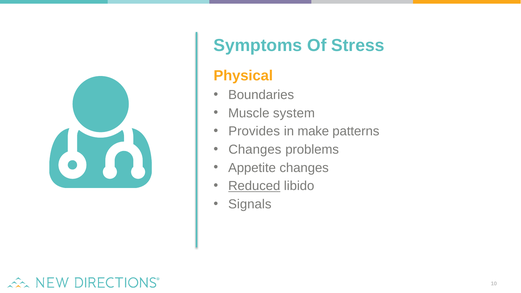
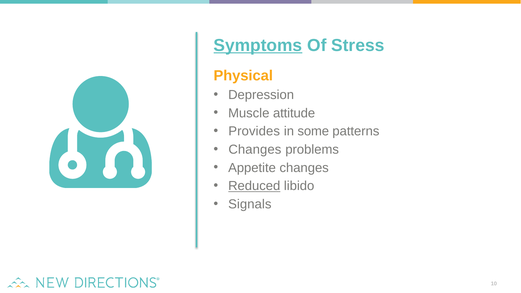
Symptoms underline: none -> present (258, 46)
Boundaries: Boundaries -> Depression (261, 95)
system: system -> attitude (294, 113)
make: make -> some (313, 131)
